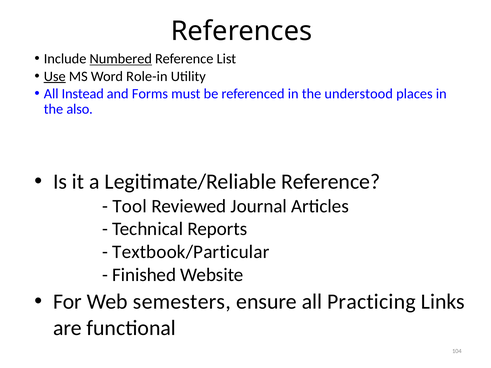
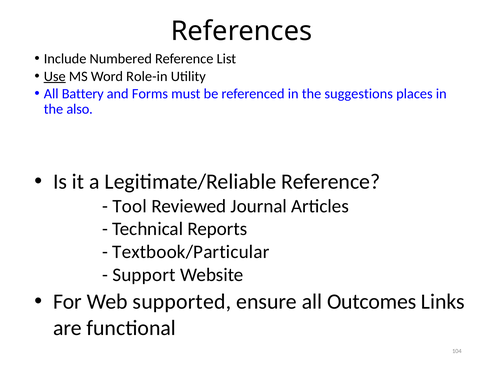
Numbered underline: present -> none (121, 59)
Instead: Instead -> Battery (83, 94)
understood: understood -> suggestions (359, 94)
Finished: Finished -> Support (144, 275)
semesters: semesters -> supported (182, 302)
Practicing: Practicing -> Outcomes (372, 302)
